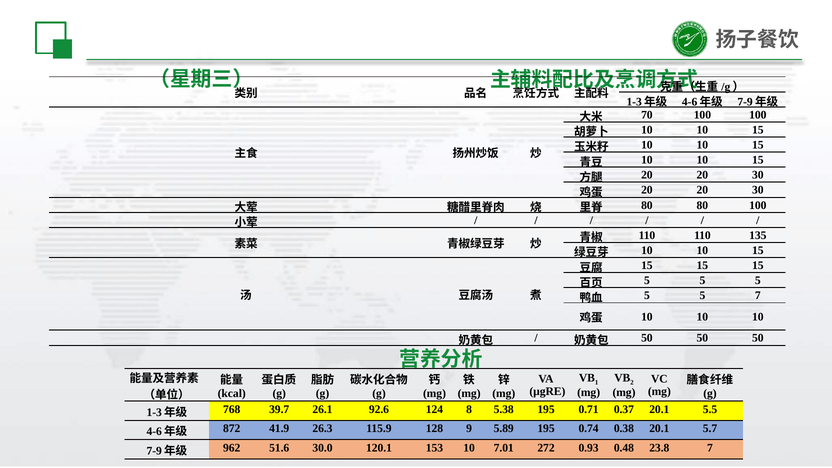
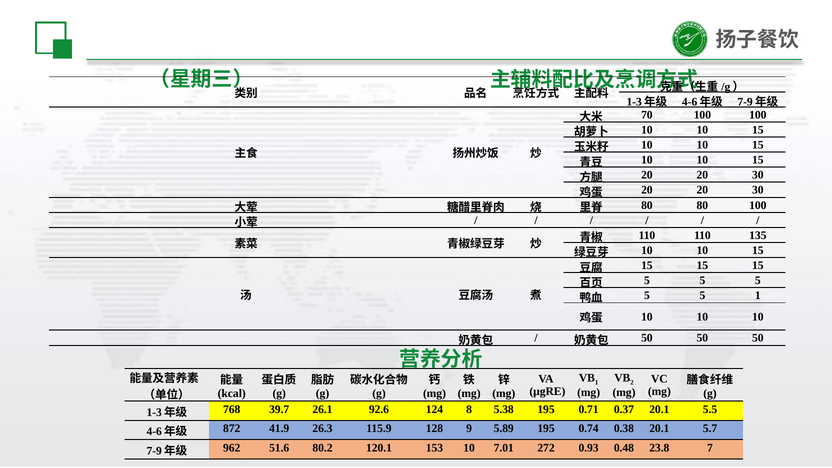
5 7: 7 -> 1 (758, 296)
30.0: 30.0 -> 80.2 (323, 448)
